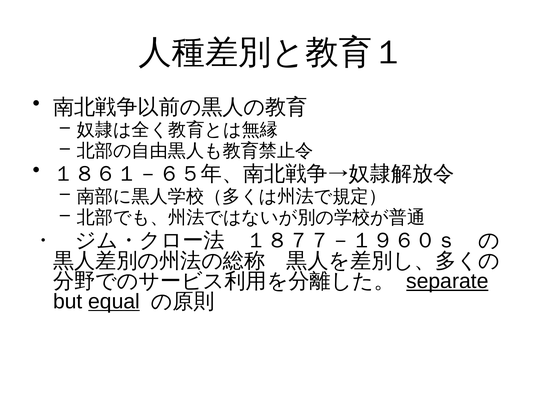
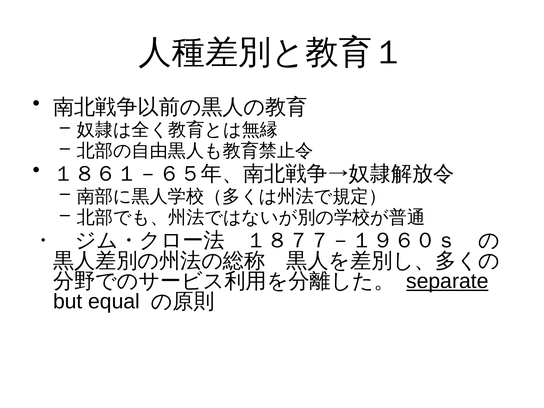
equal underline: present -> none (114, 301)
